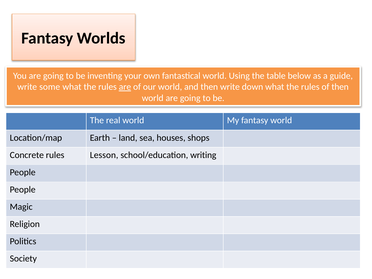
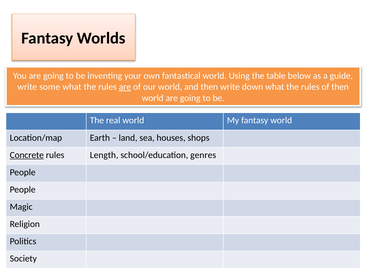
Concrete underline: none -> present (27, 155)
Lesson: Lesson -> Length (104, 155)
writing: writing -> genres (203, 155)
